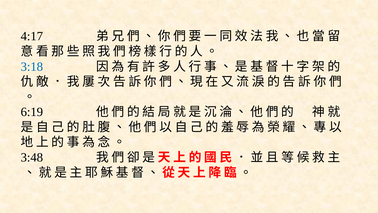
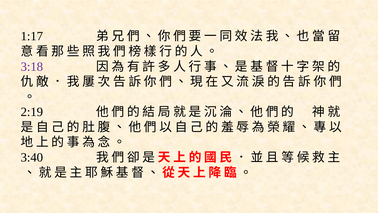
4:17: 4:17 -> 1:17 (32, 36)
3:18 colour: blue -> purple (32, 66)
6:19: 6:19 -> 2:19 (32, 112)
3:48: 3:48 -> 3:40 (32, 157)
